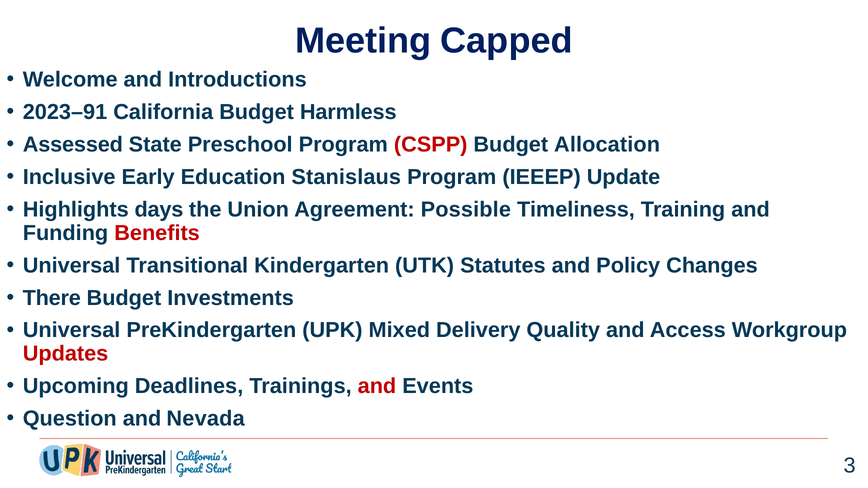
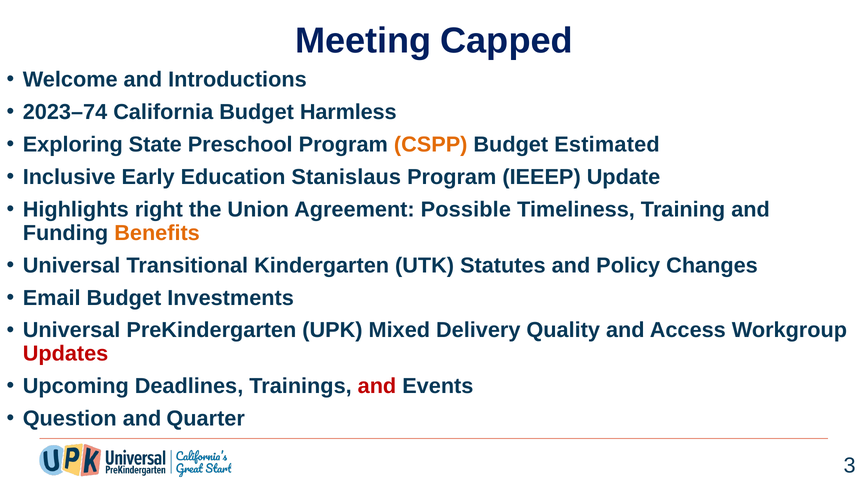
2023–91: 2023–91 -> 2023–74 (65, 112)
Assessed: Assessed -> Exploring (73, 145)
CSPP colour: red -> orange (431, 145)
Allocation: Allocation -> Estimated (607, 145)
days: days -> right (159, 210)
Benefits colour: red -> orange (157, 233)
There: There -> Email (52, 298)
Nevada: Nevada -> Quarter (206, 419)
